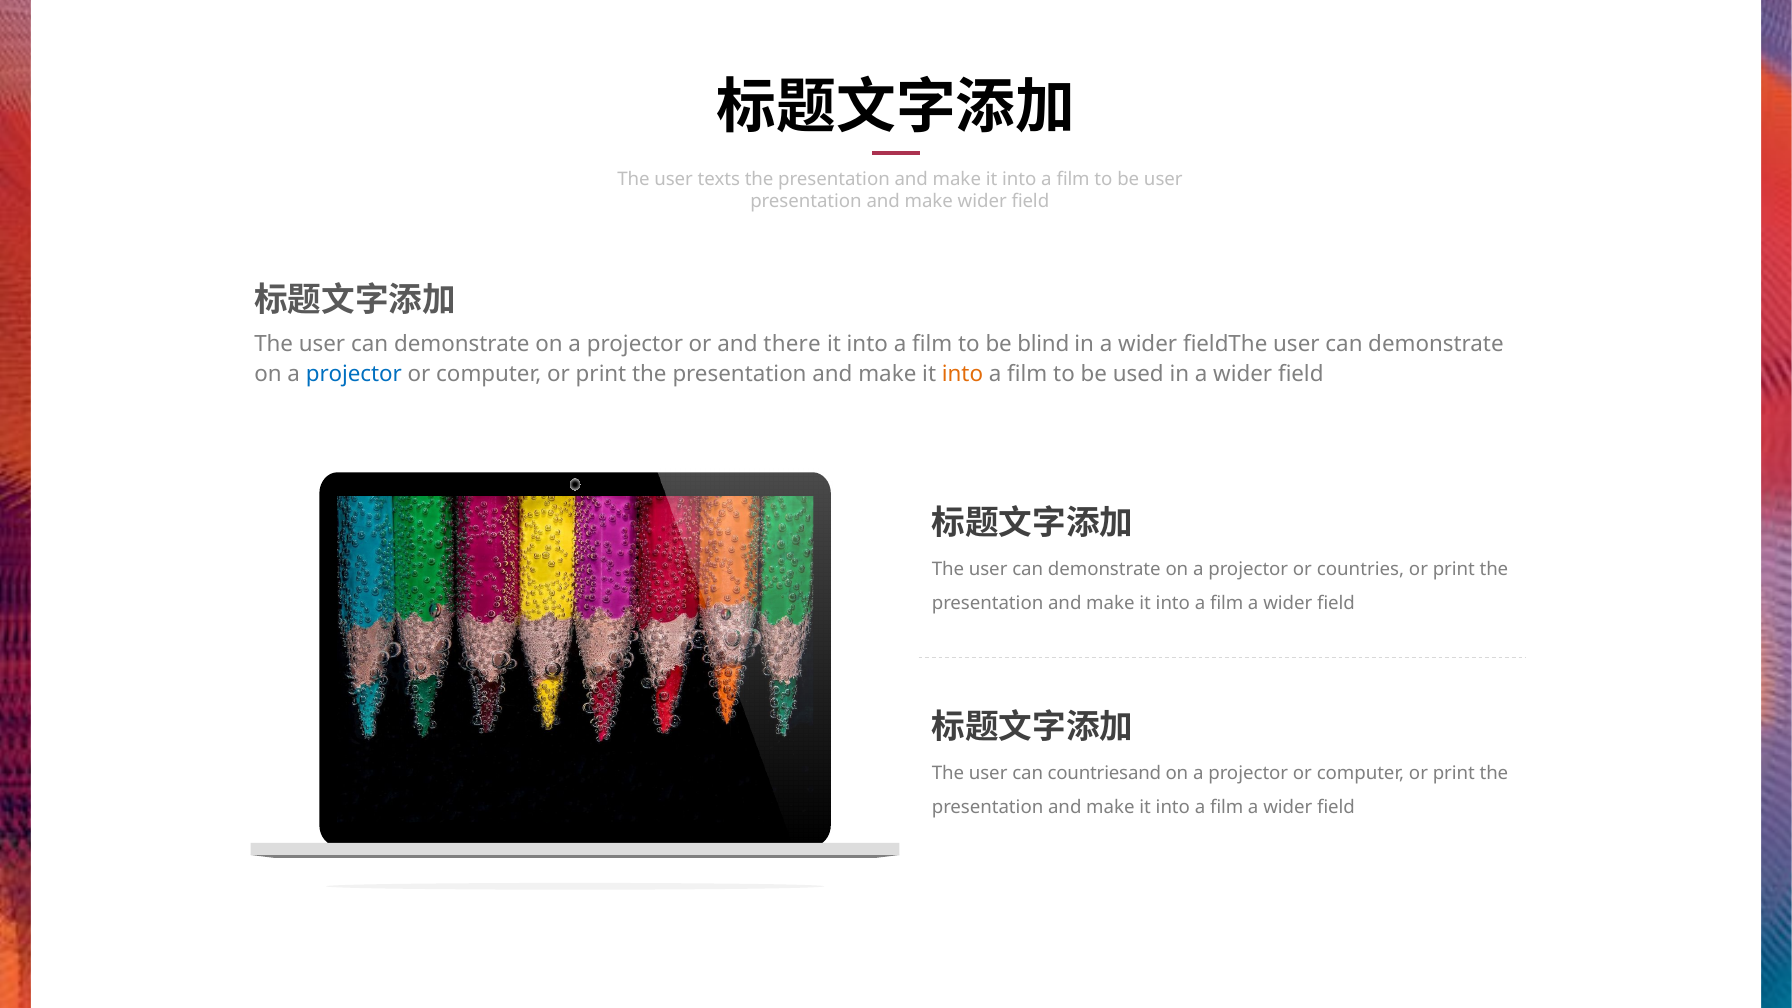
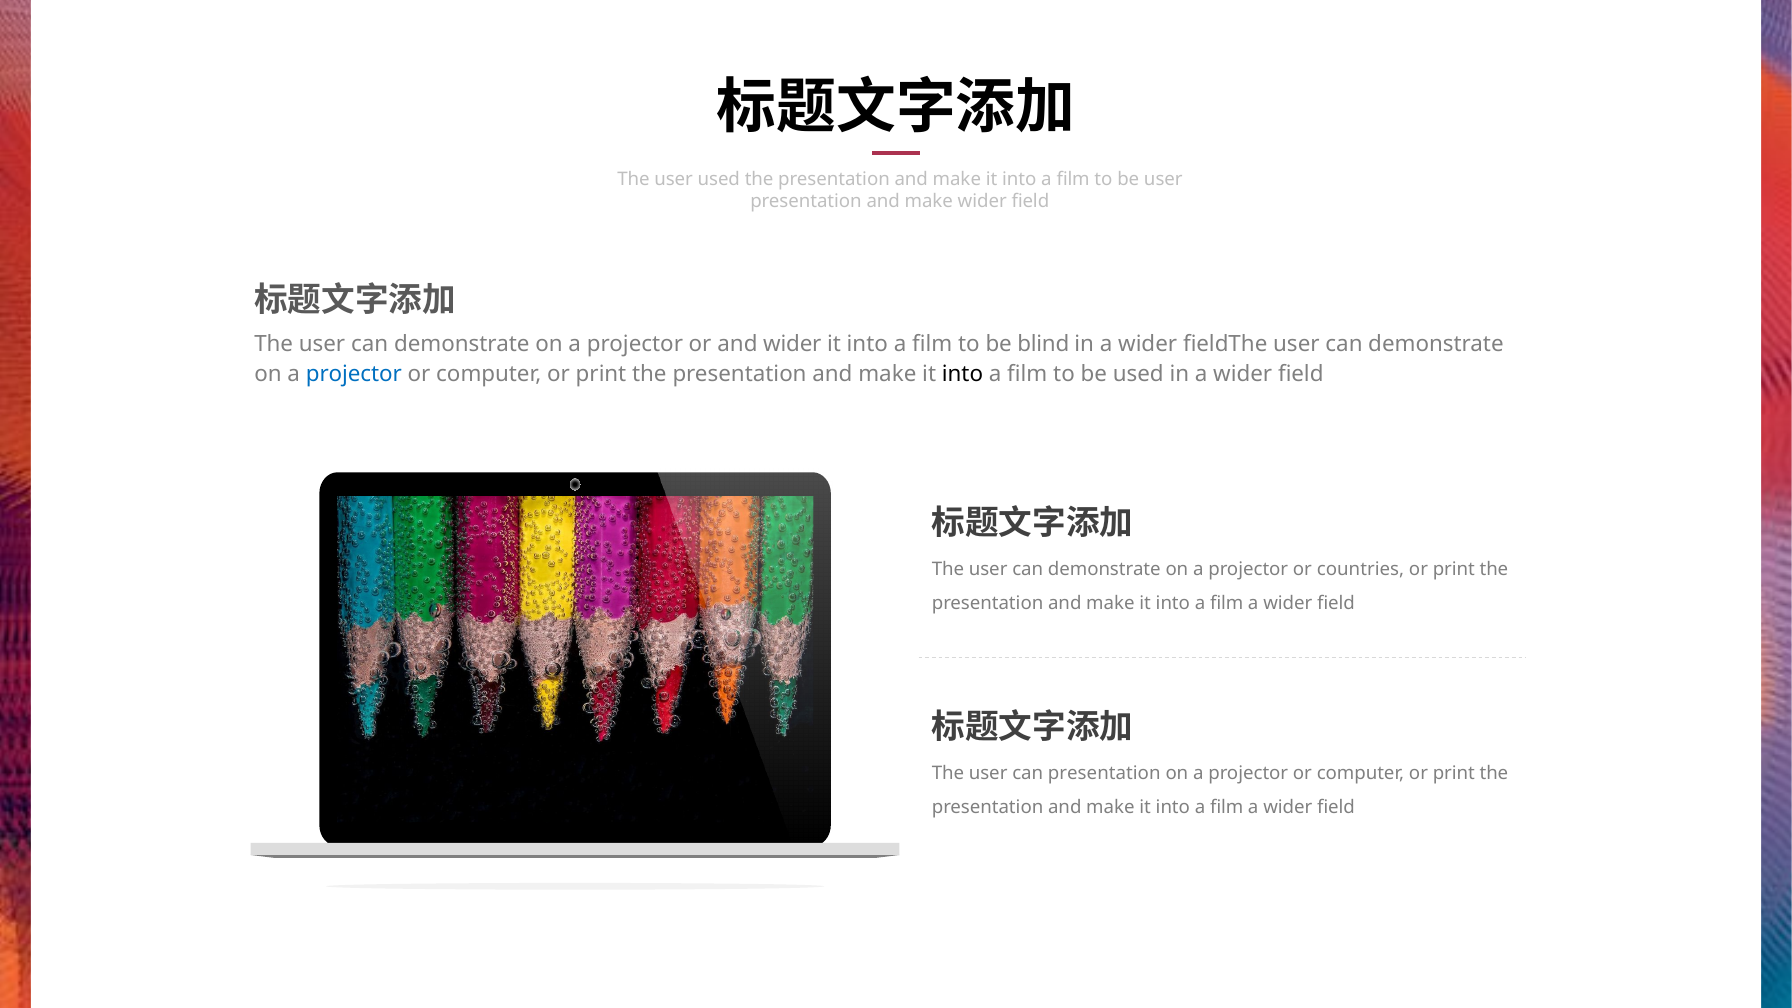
user texts: texts -> used (719, 179)
and there: there -> wider (792, 344)
into colour: orange -> black (962, 375)
can countriesand: countriesand -> presentation (1104, 774)
